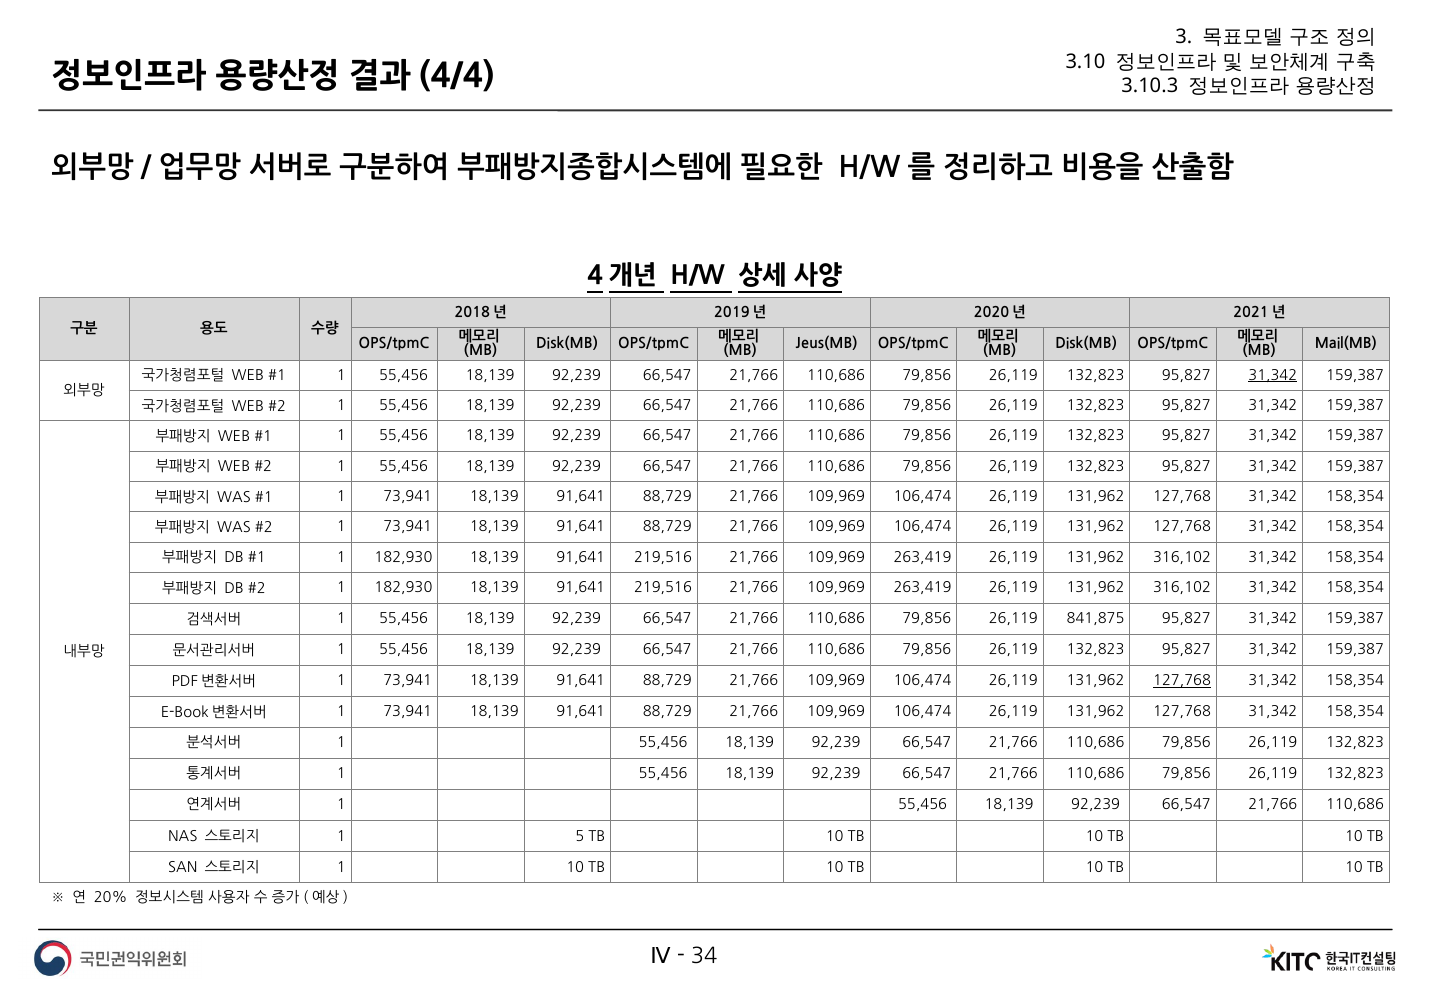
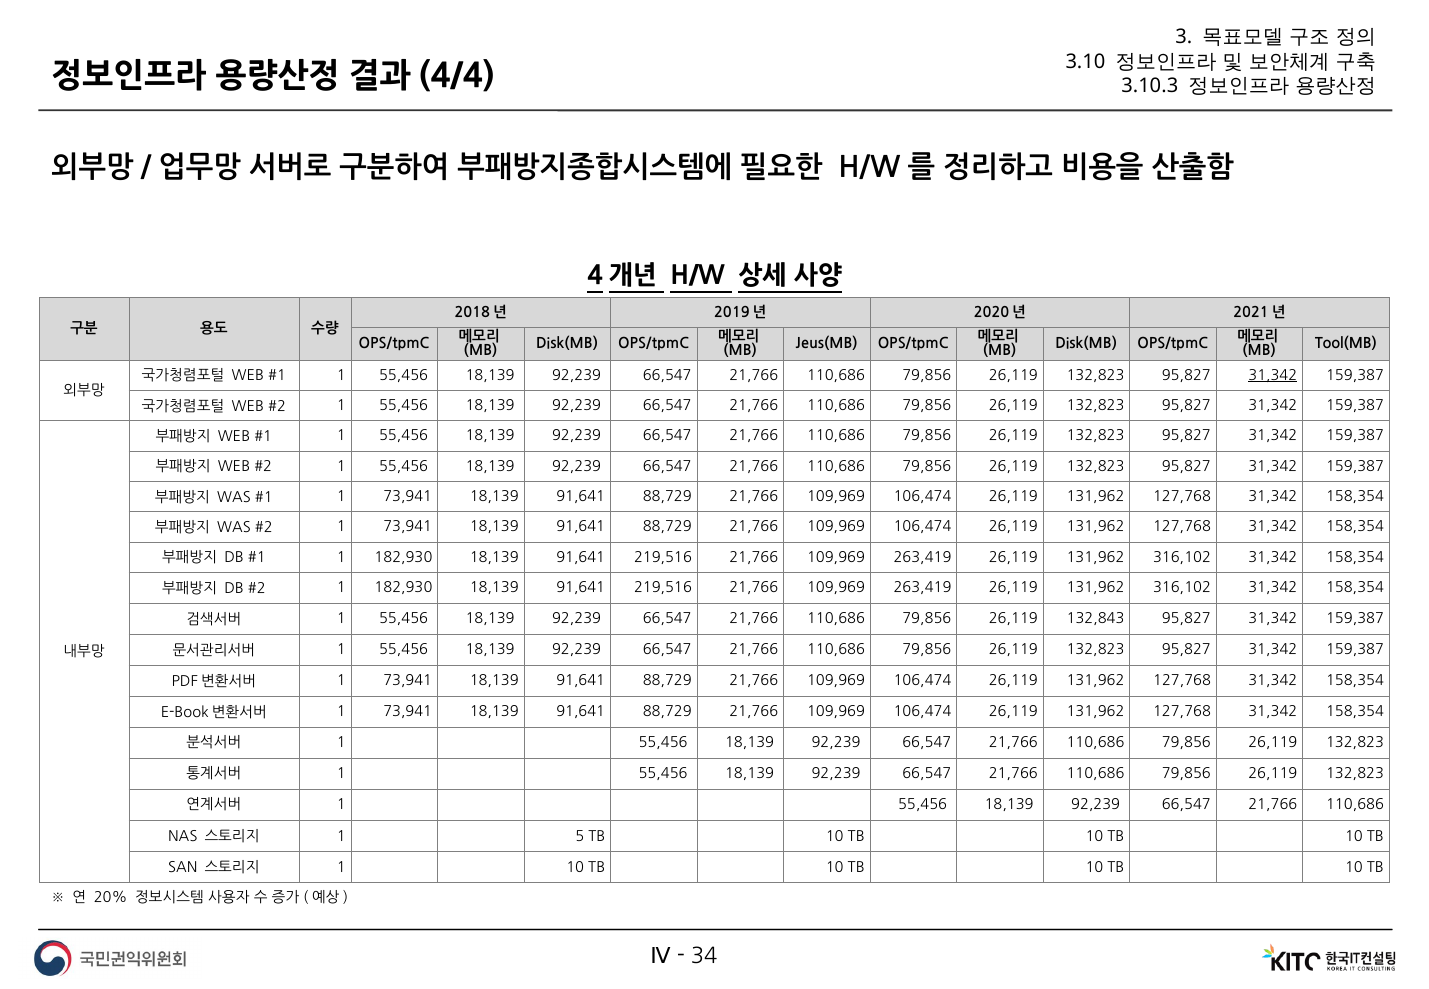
Mail(MB: Mail(MB -> Tool(MB (1346, 344)
841,875: 841,875 -> 132,843 (1096, 619)
127,768 underline: present -> none (1182, 681)
